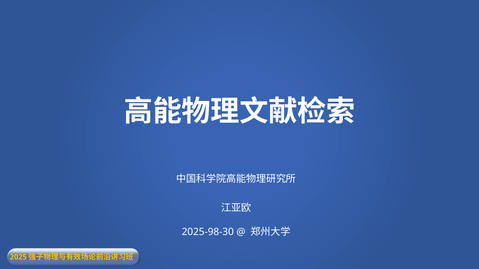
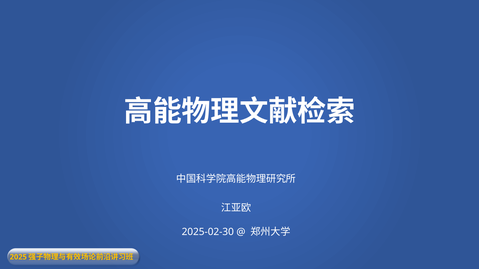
2025-98-30: 2025-98-30 -> 2025-02-30 (208, 232)
